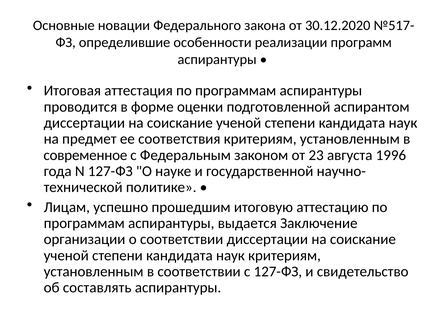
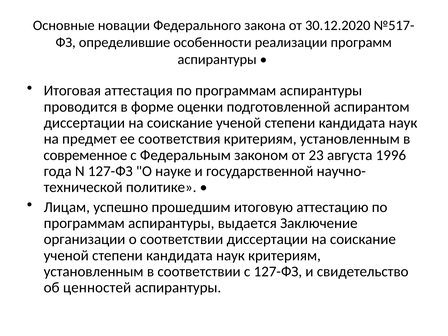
составлять: составлять -> ценностей (97, 288)
